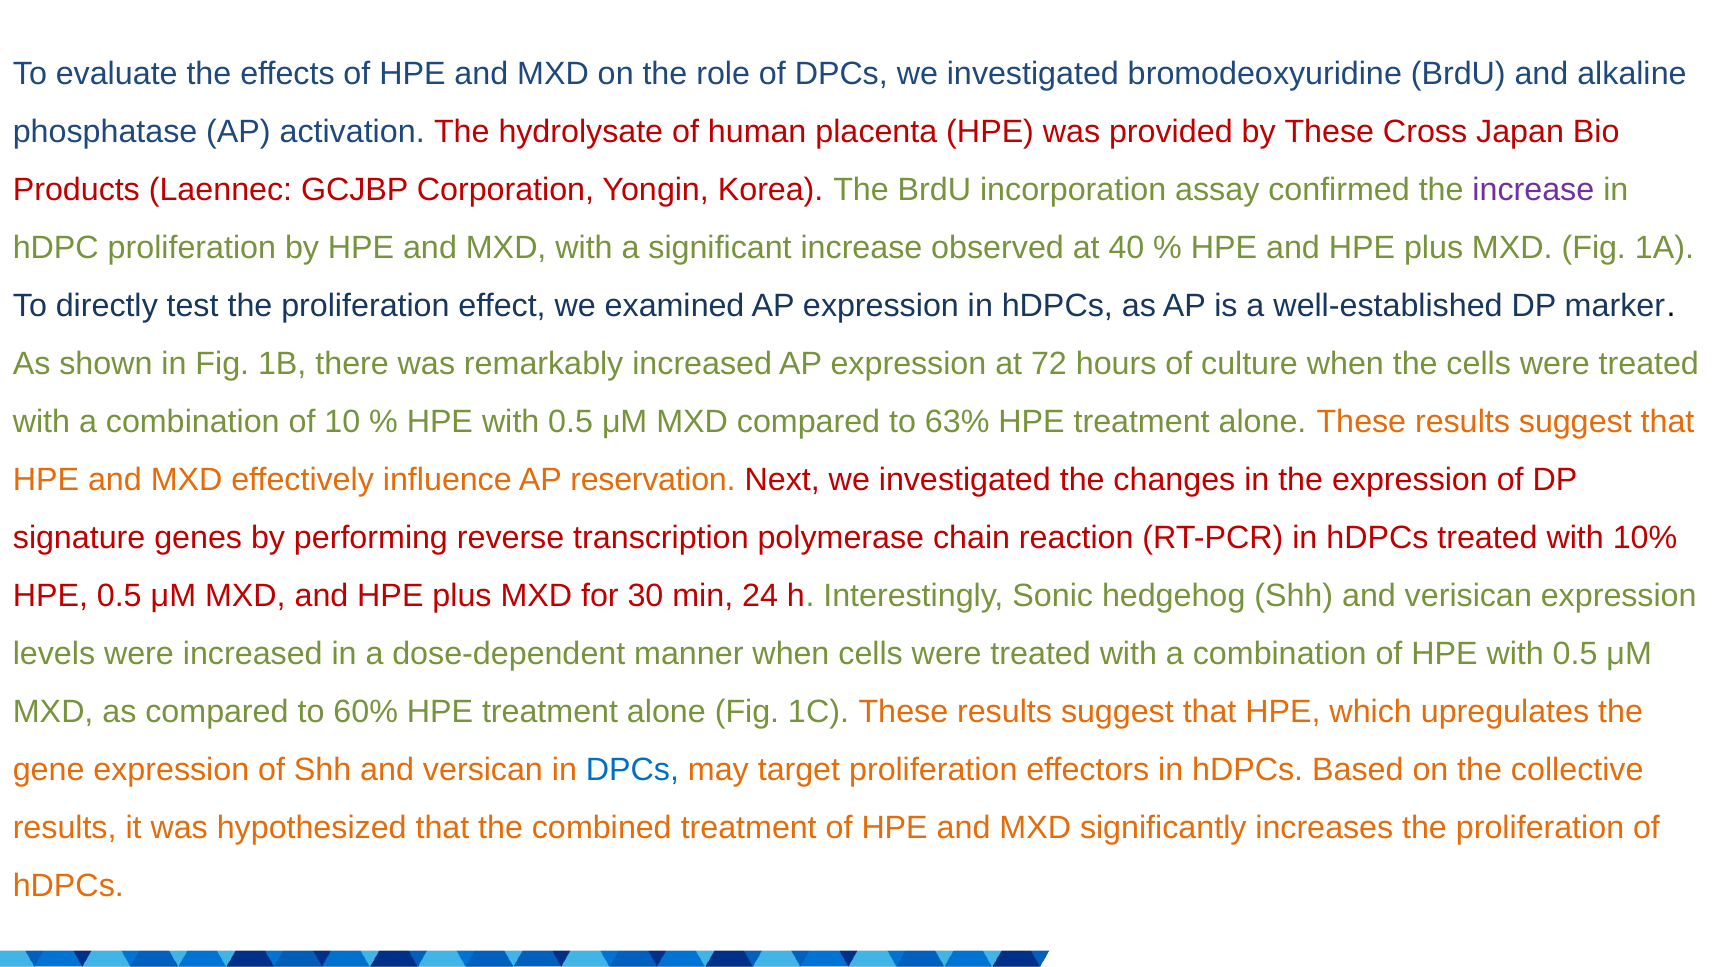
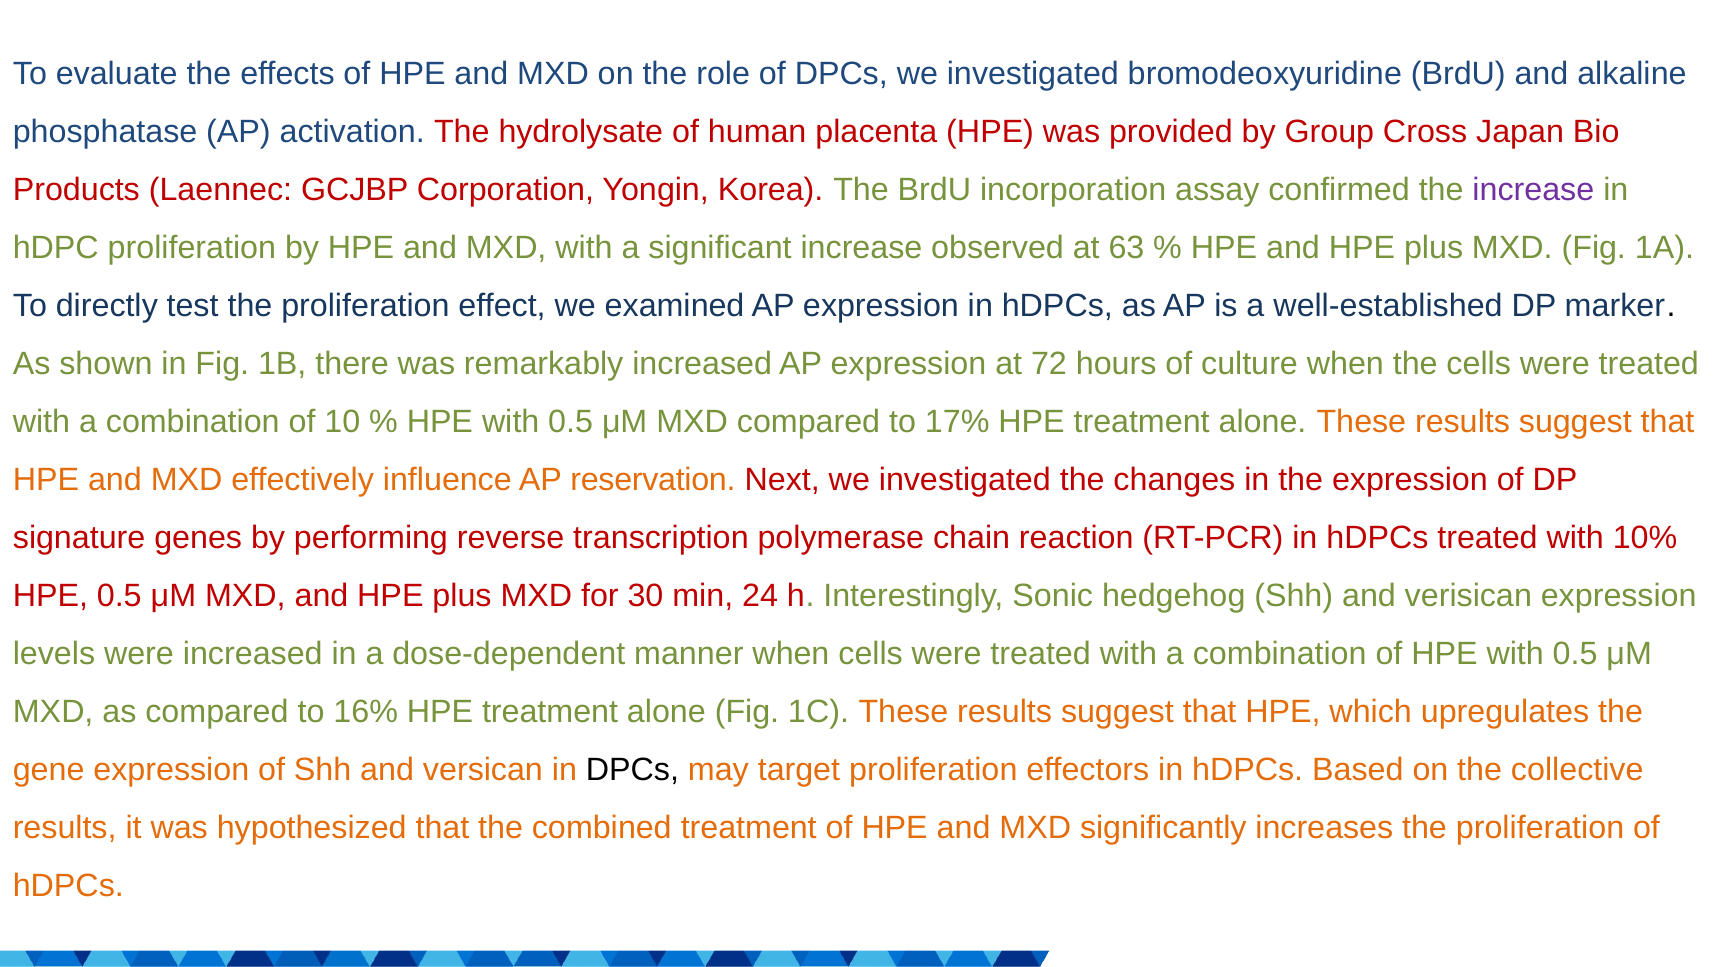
by These: These -> Group (1329, 132)
40: 40 -> 63 (1126, 248)
63%: 63% -> 17% (957, 422)
60%: 60% -> 16% (366, 713)
DPCs colour: blue -> black (632, 771)
